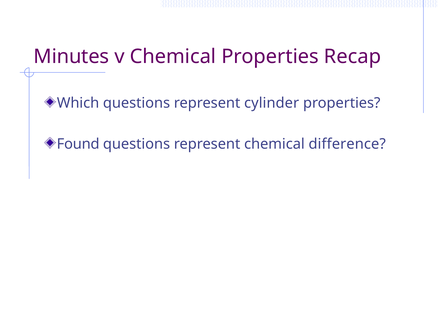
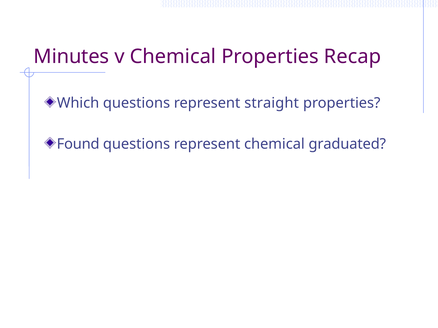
cylinder: cylinder -> straight (272, 103)
difference: difference -> graduated (347, 144)
